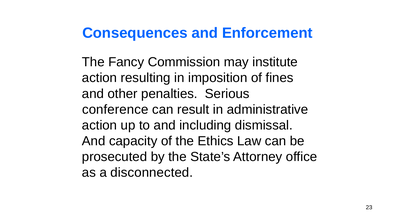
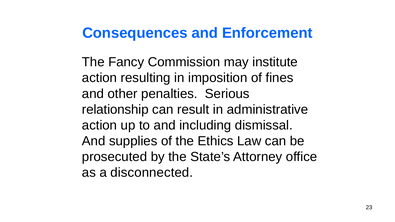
conference: conference -> relationship (115, 110)
capacity: capacity -> supplies (133, 141)
